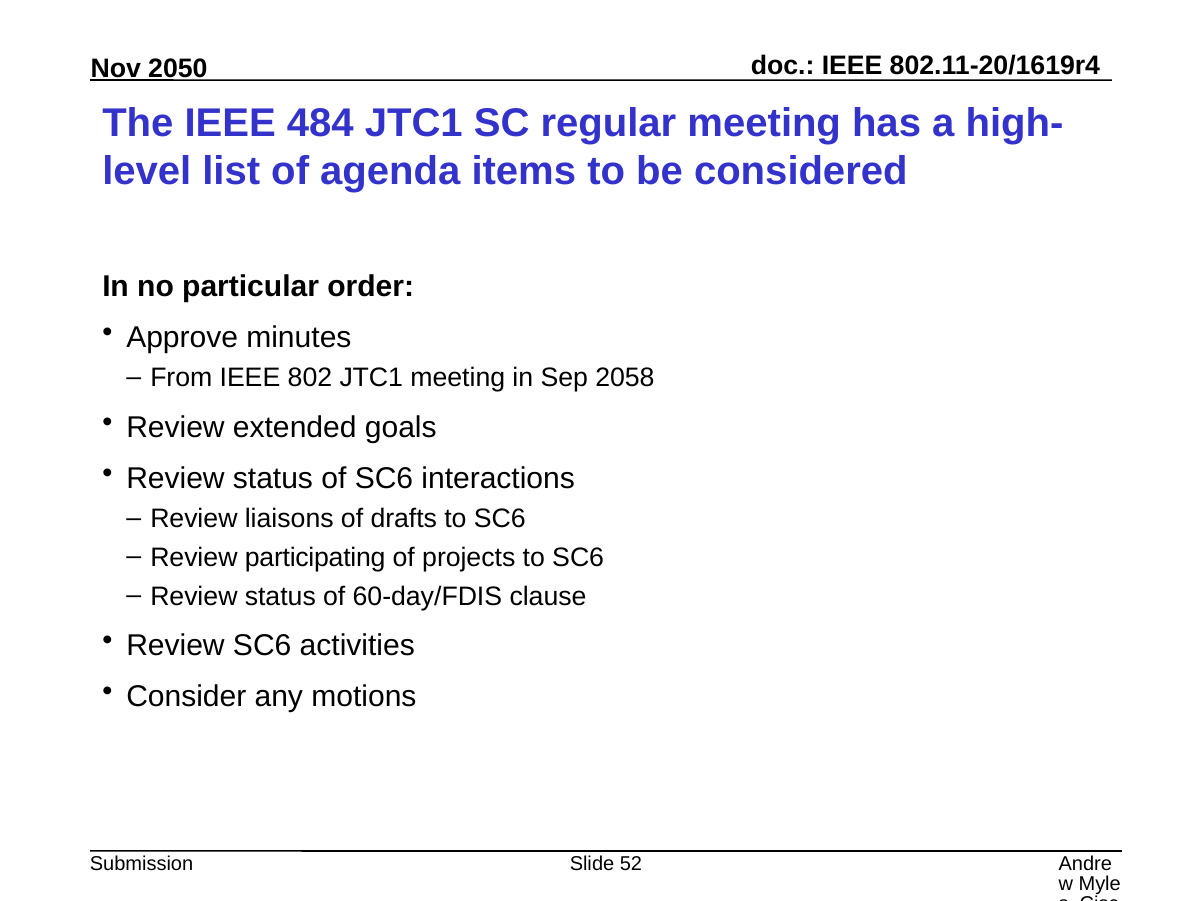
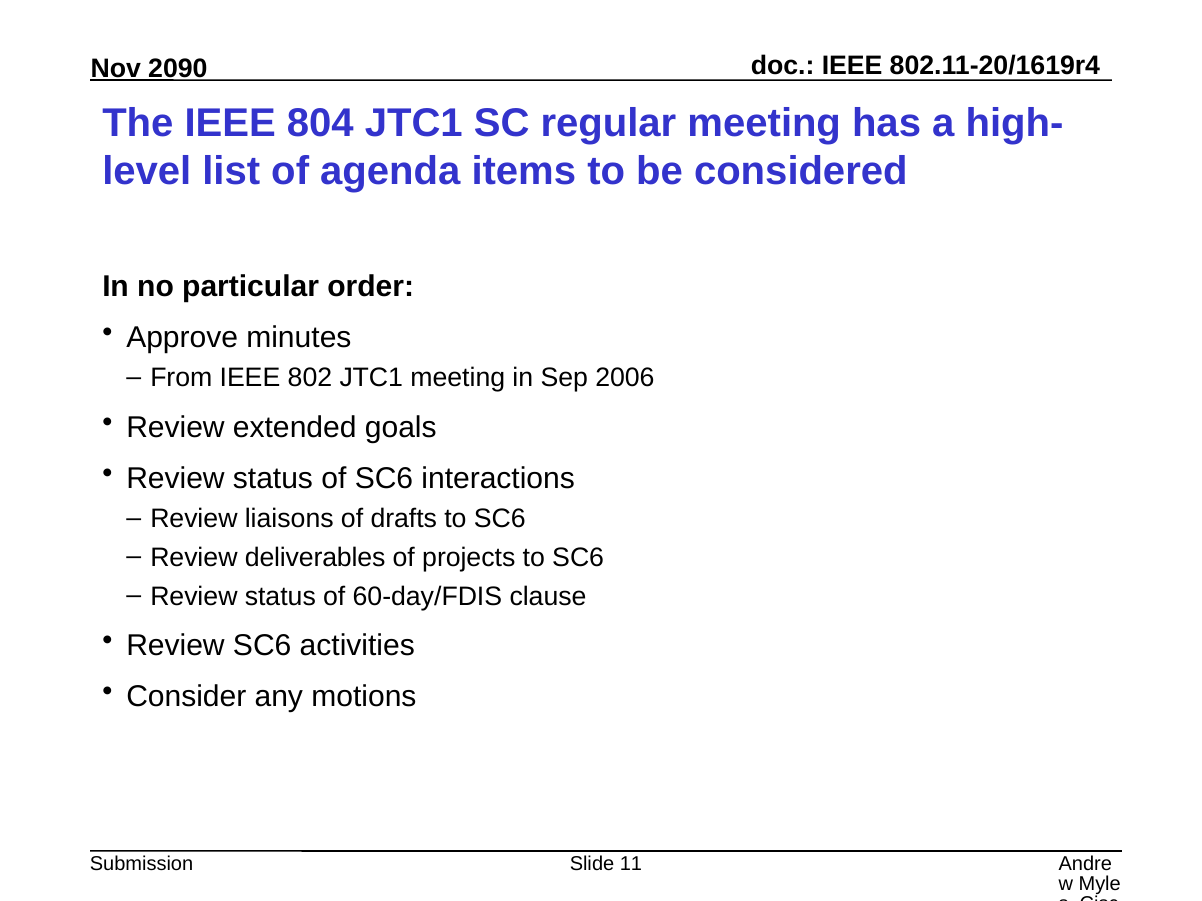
2050: 2050 -> 2090 (178, 68)
484: 484 -> 804 (320, 123)
2058: 2058 -> 2006 (625, 378)
participating: participating -> deliverables (315, 558)
52: 52 -> 11 (631, 865)
